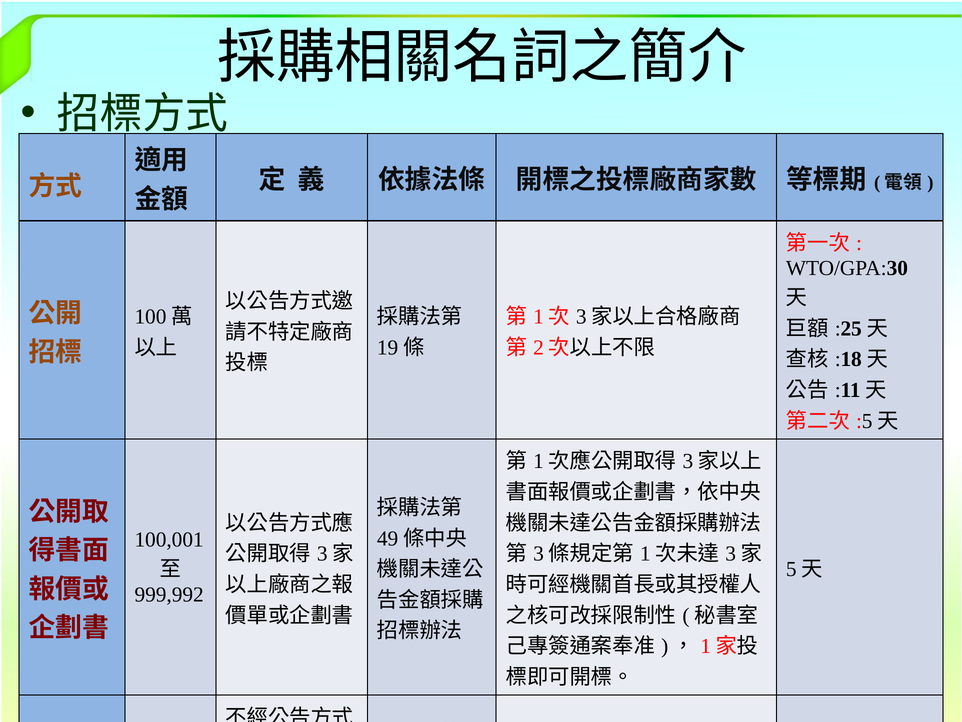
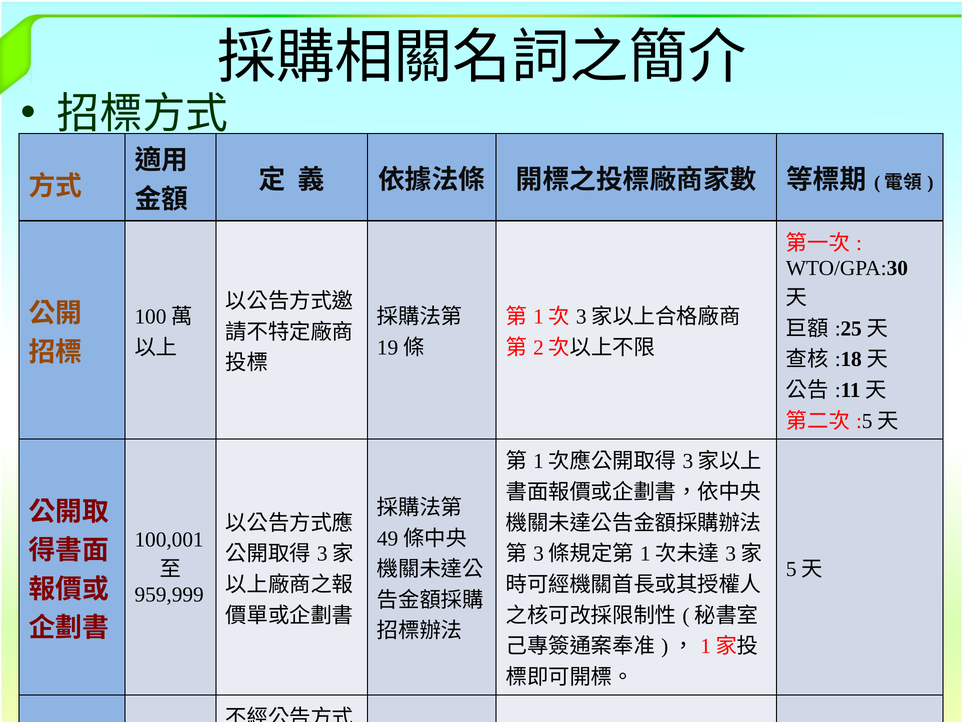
999,992: 999,992 -> 959,999 (169, 594)
